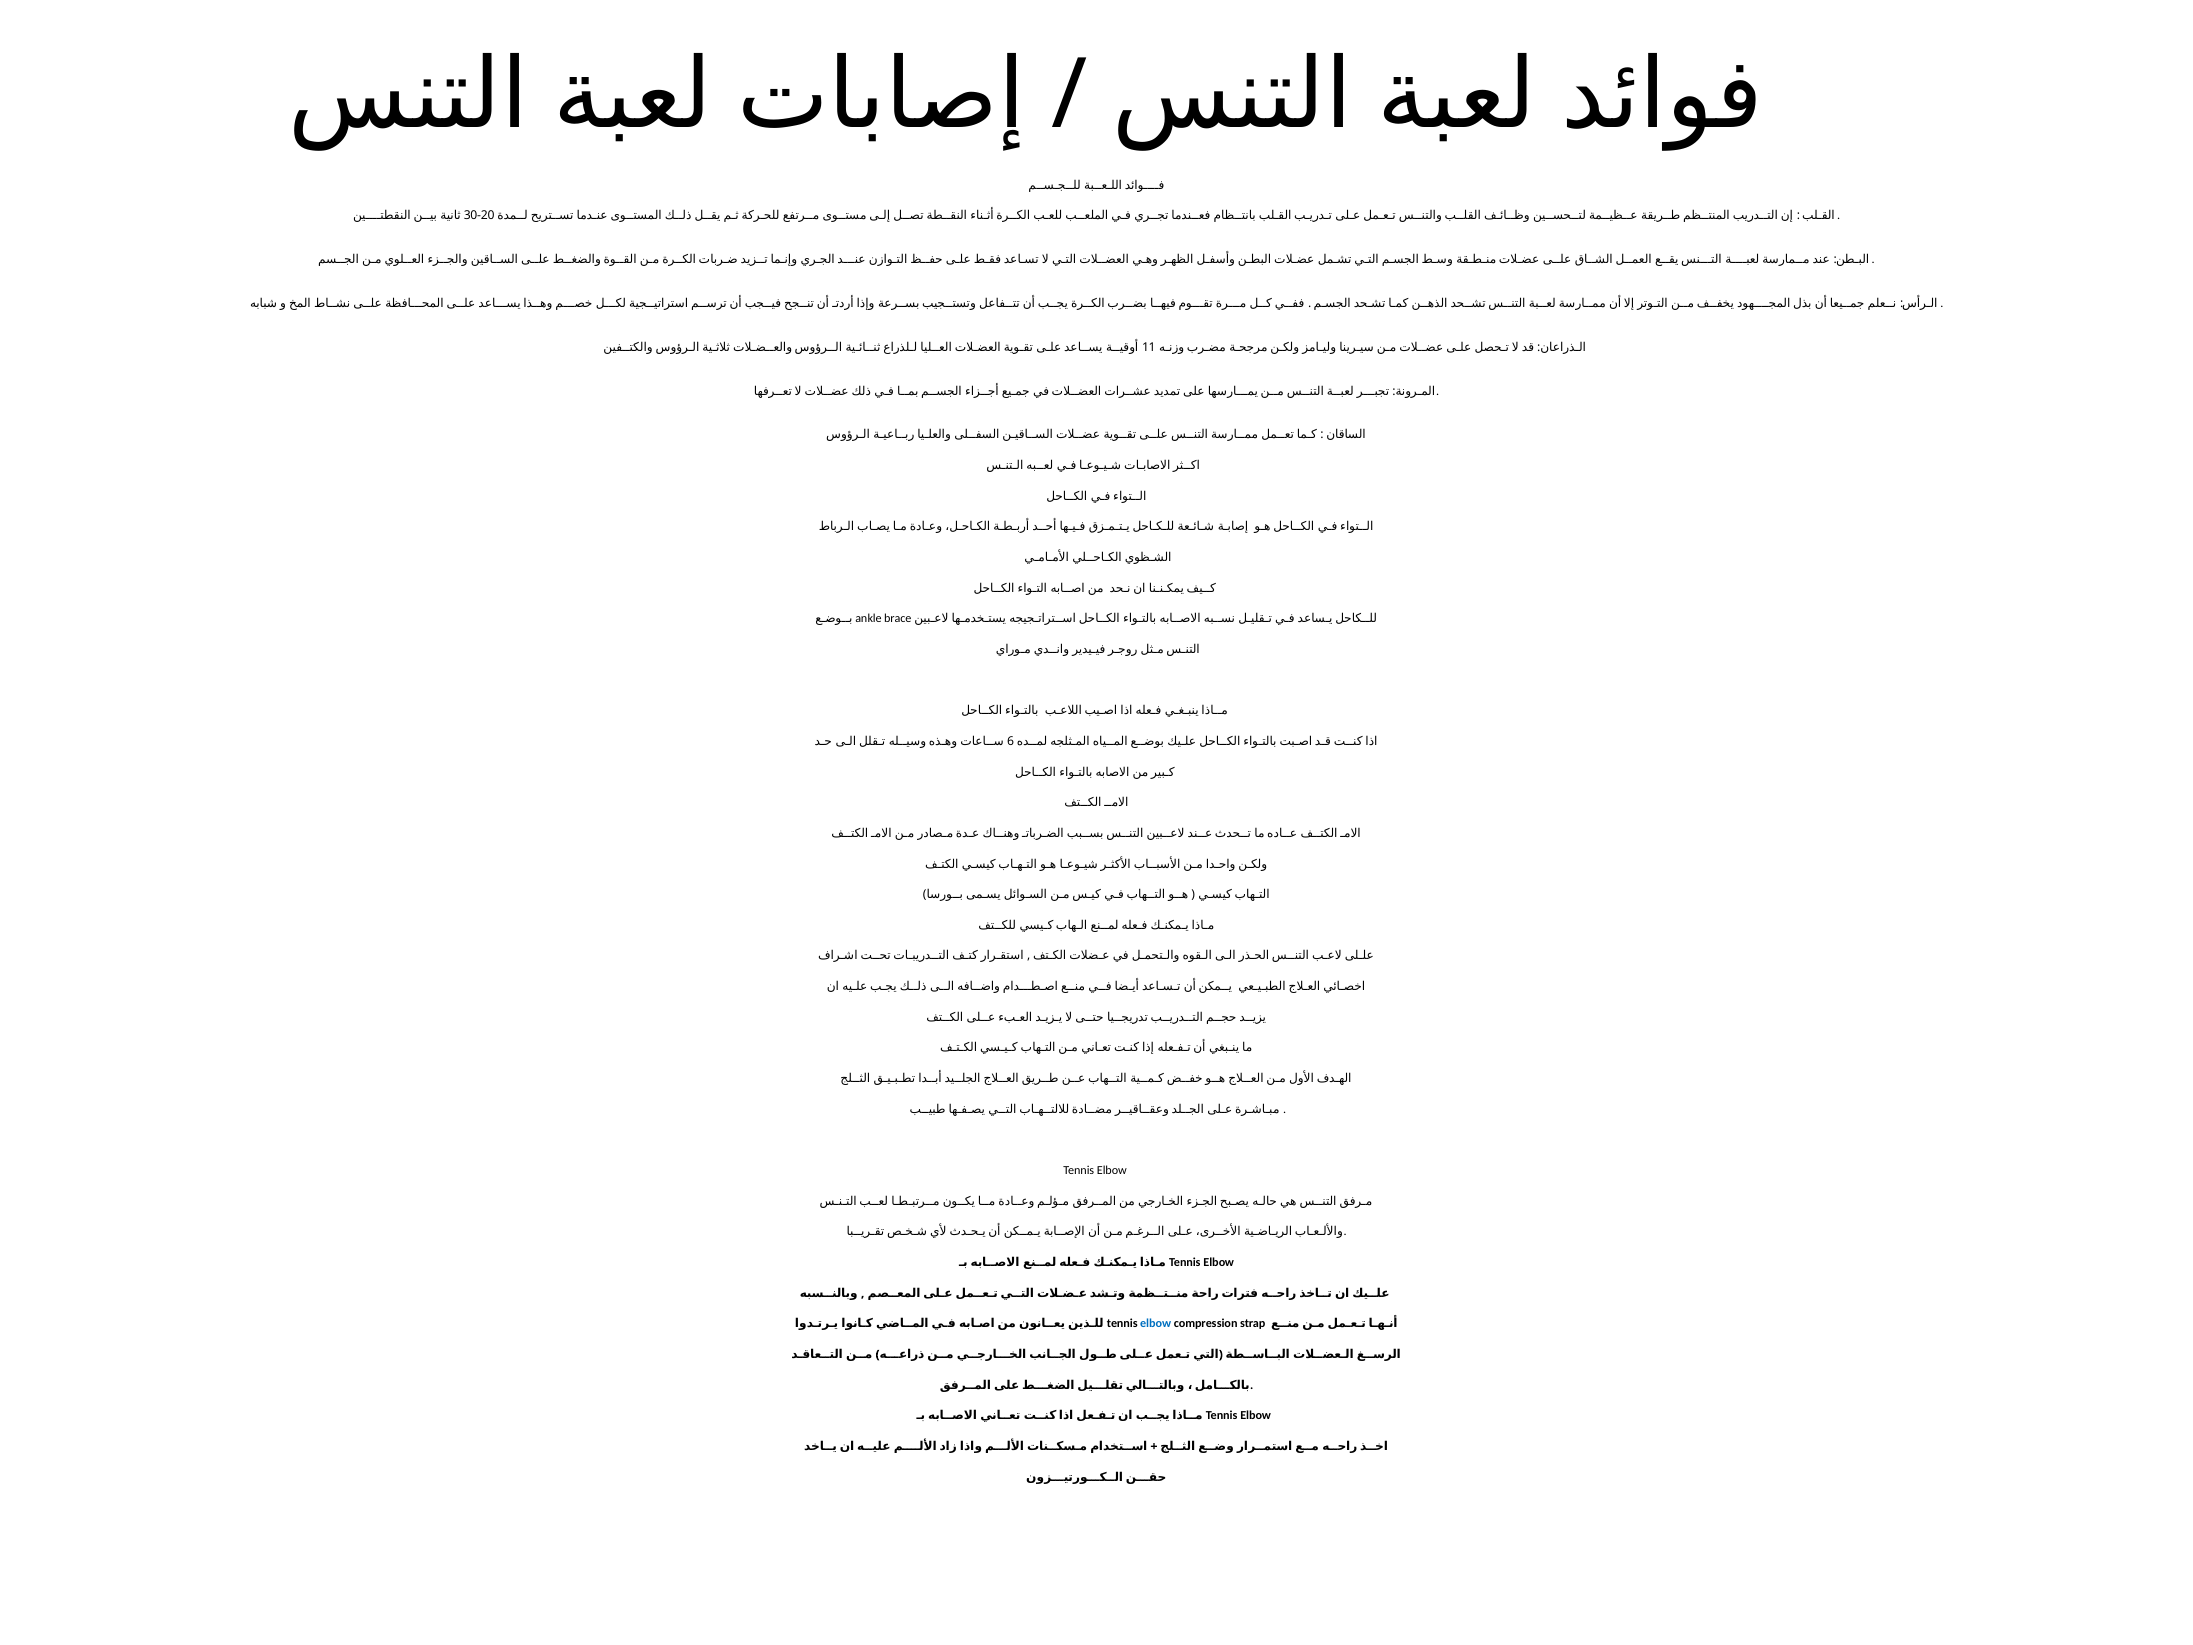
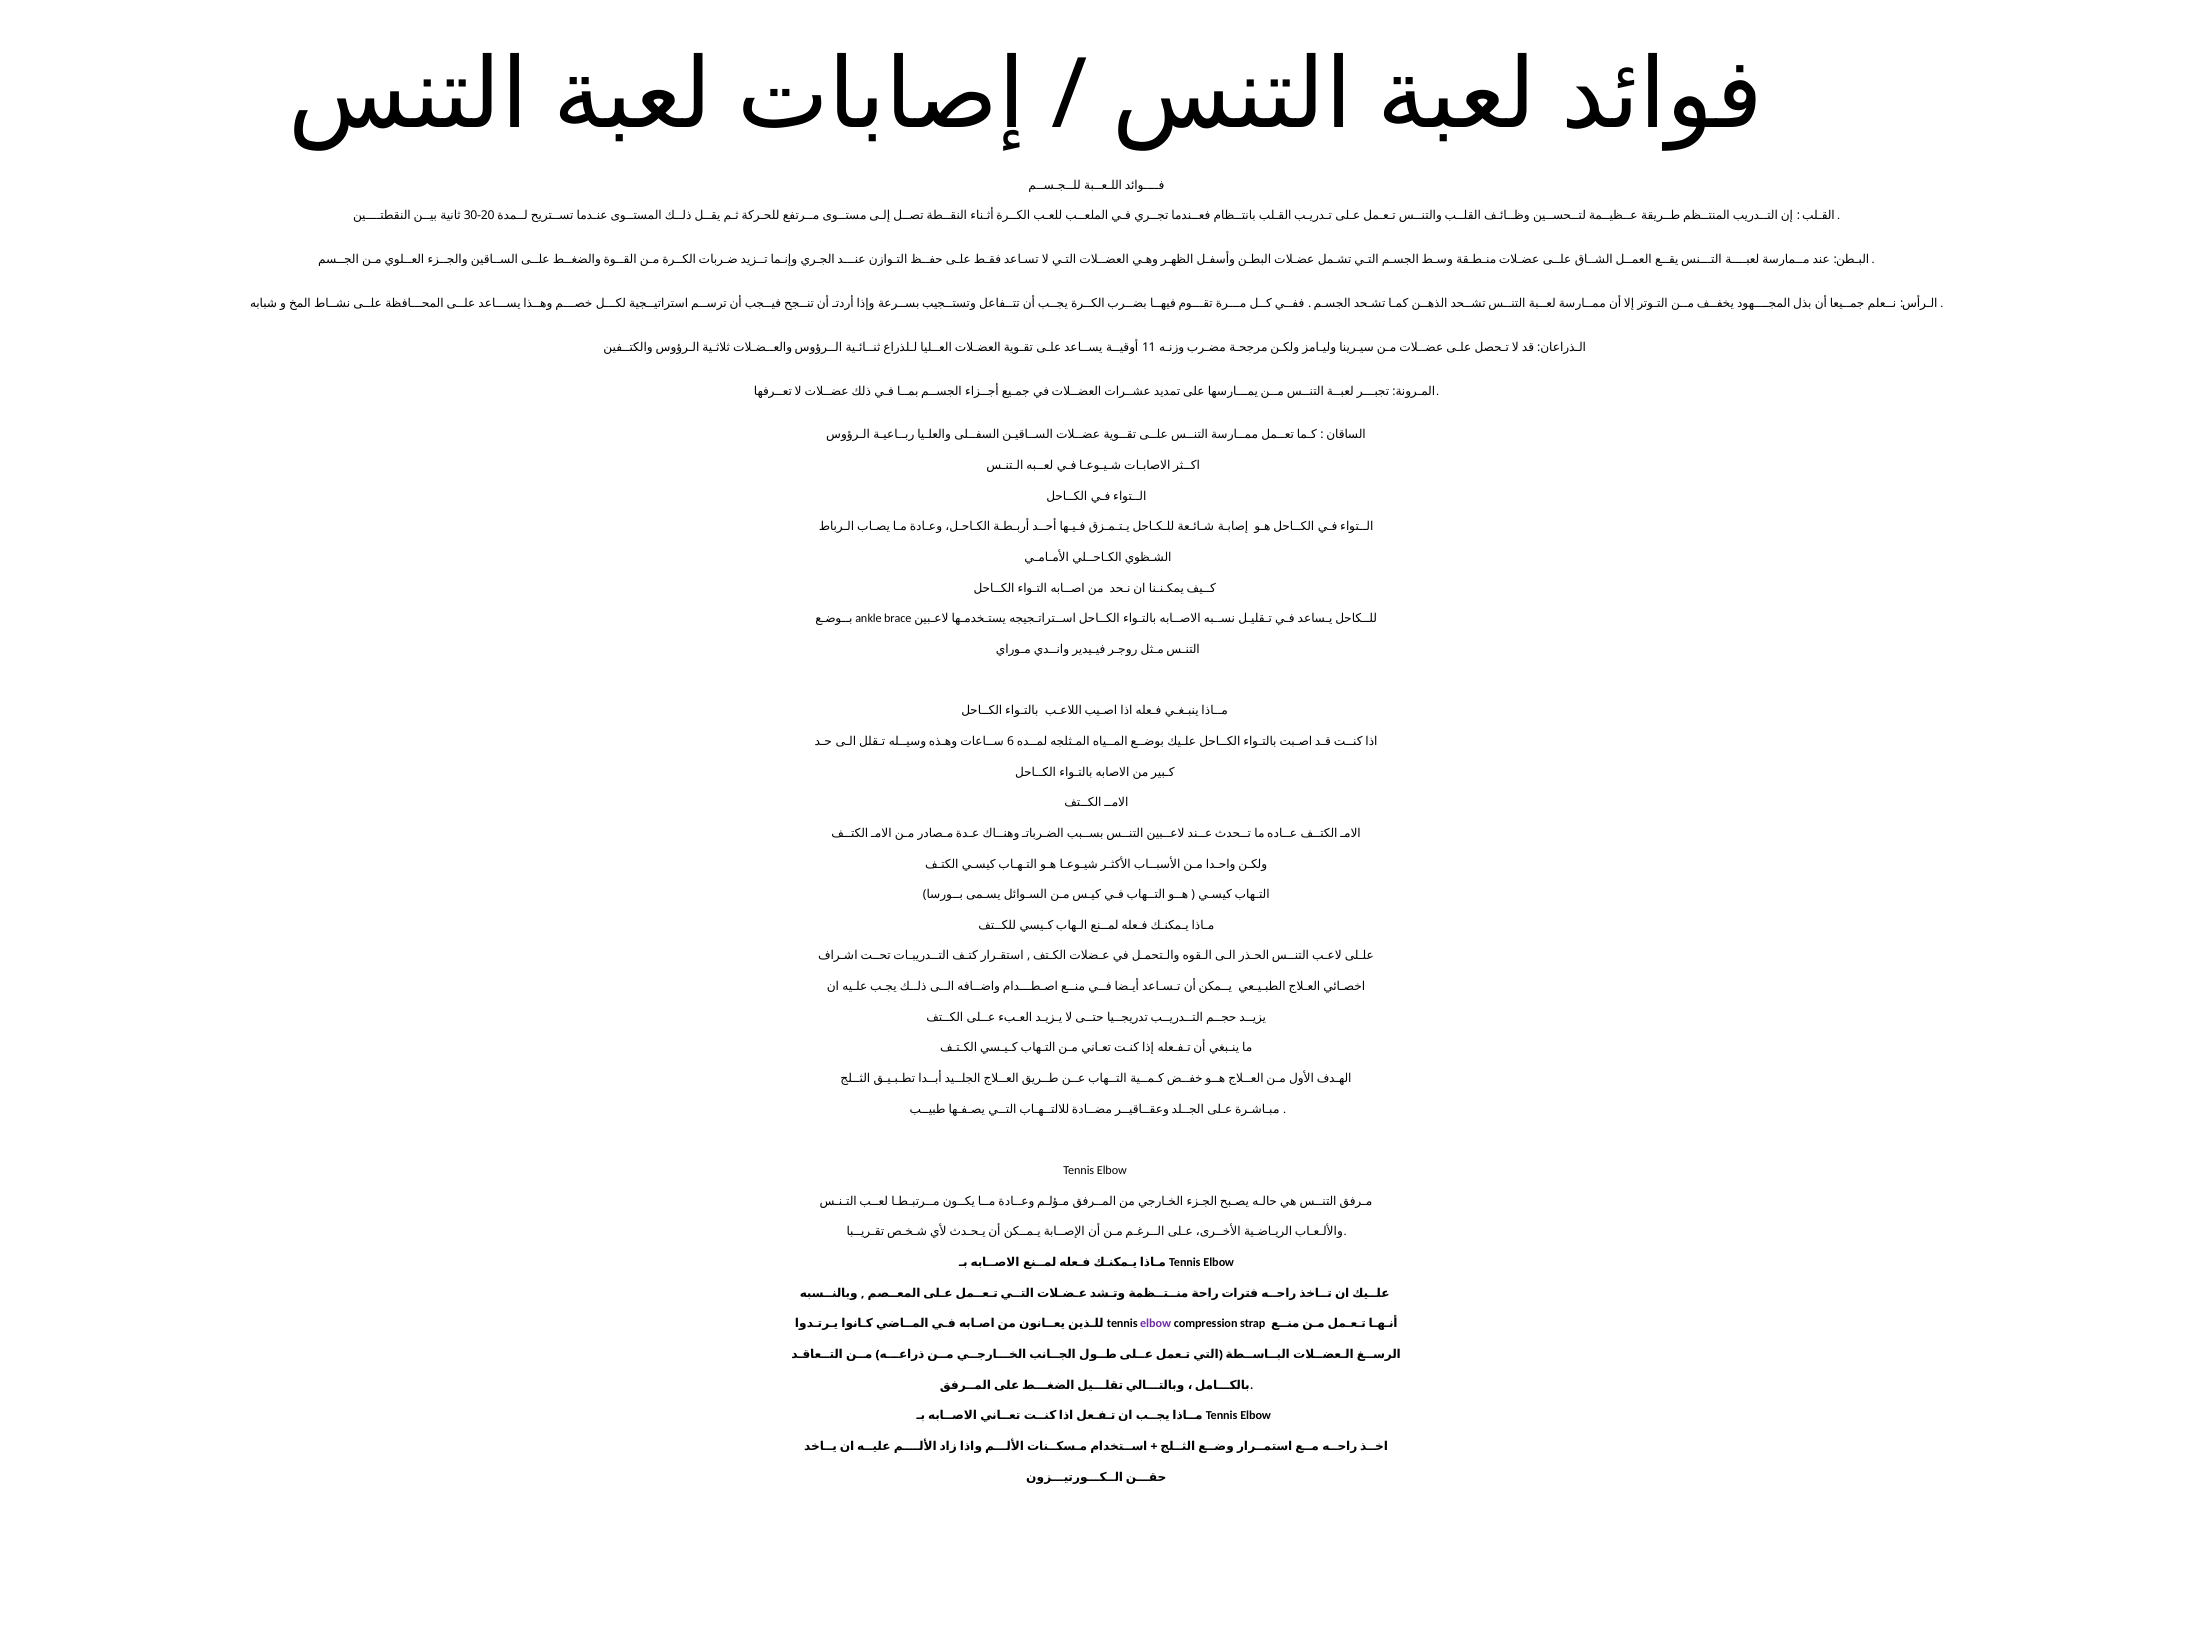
elbow colour: blue -> purple (1156, 1324)
